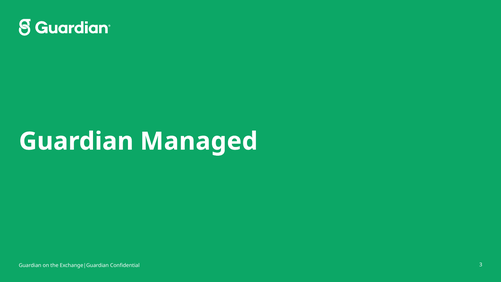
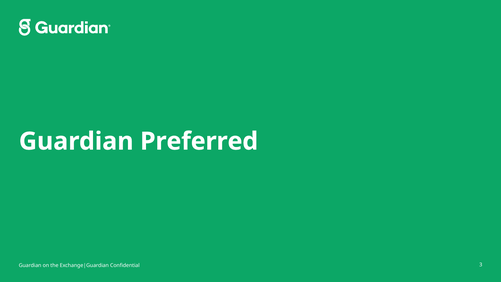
Managed: Managed -> Preferred (199, 141)
